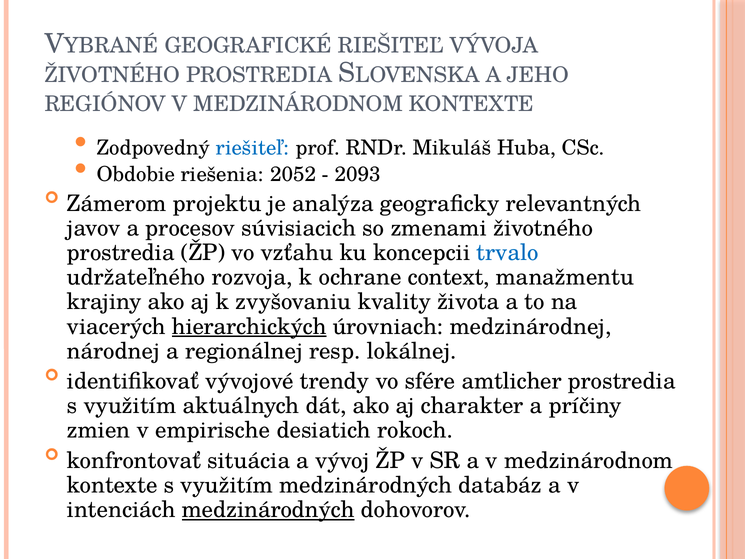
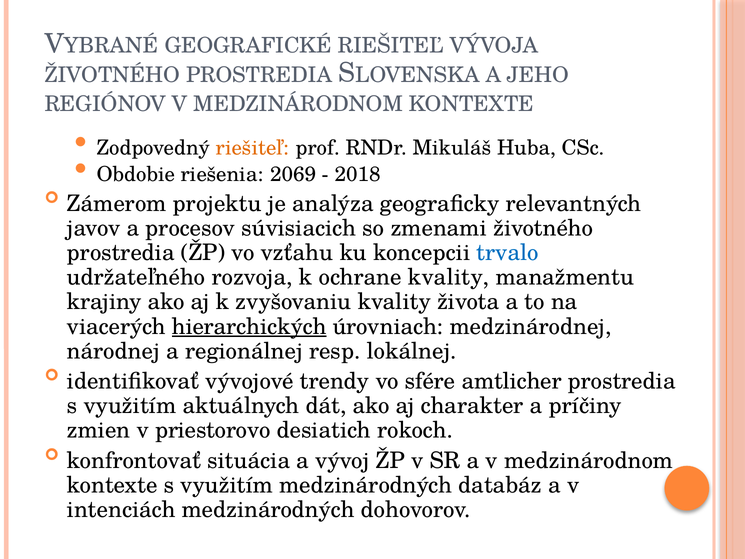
riešiteľ colour: blue -> orange (252, 148)
2052: 2052 -> 2069 (293, 174)
2093: 2093 -> 2018 (358, 174)
ochrane context: context -> kvality (449, 277)
empirische: empirische -> priestorovo (213, 430)
medzinárodných underline: present -> none (268, 510)
